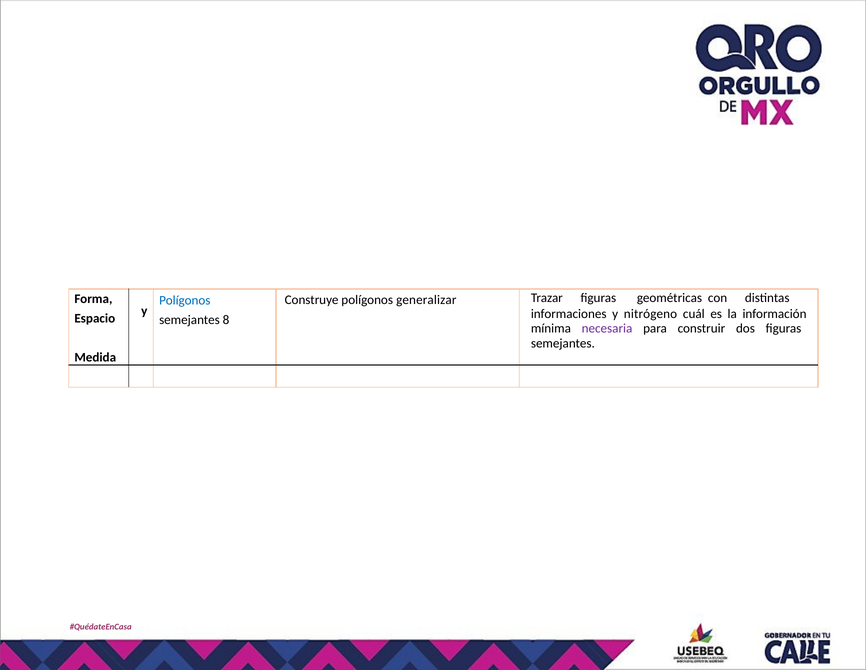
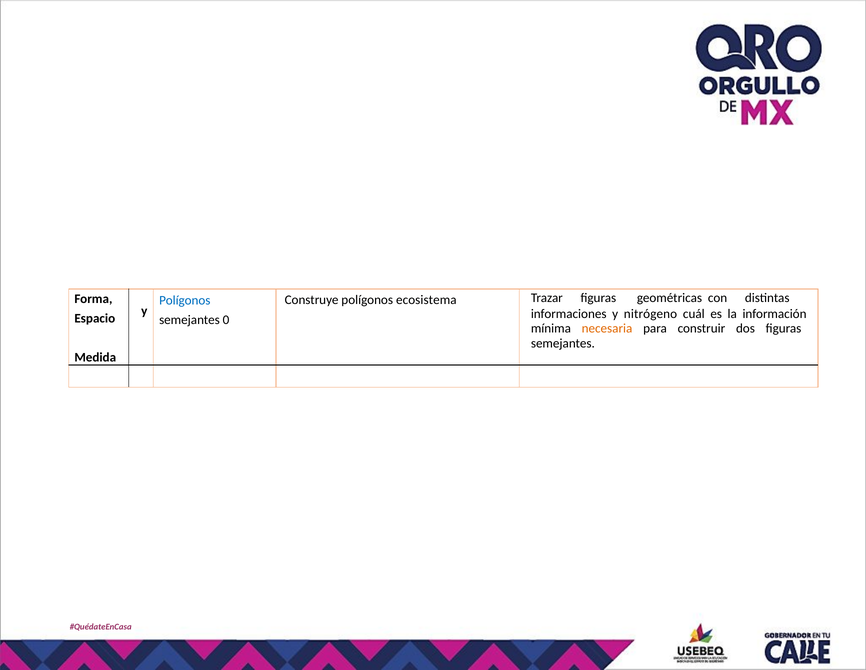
generalizar: generalizar -> ecosistema (426, 299)
8: 8 -> 0 (226, 320)
necesaria colour: purple -> orange (607, 328)
